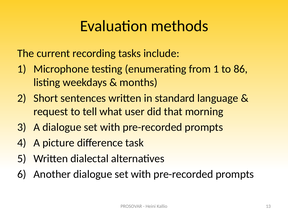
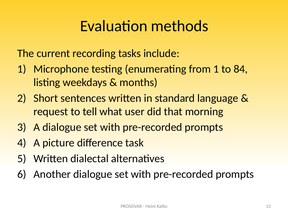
86: 86 -> 84 (241, 69)
